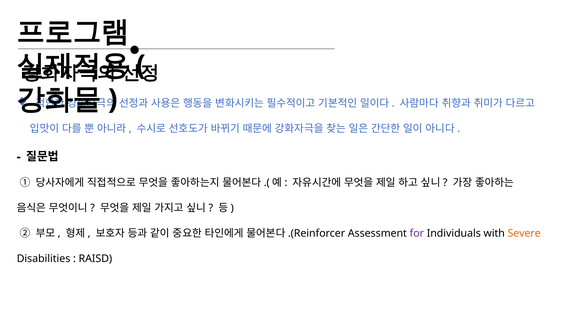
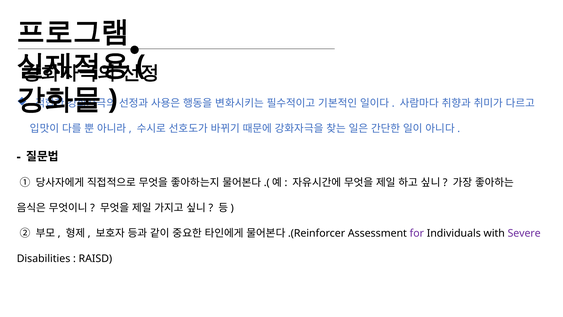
Severe colour: orange -> purple (524, 233)
